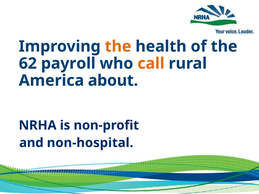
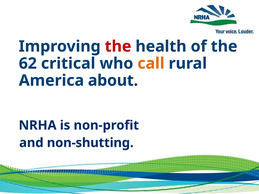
the colour: orange -> red (118, 46)
payroll: payroll -> critical (68, 64)
non-hospital: non-hospital -> non-shutting (90, 143)
